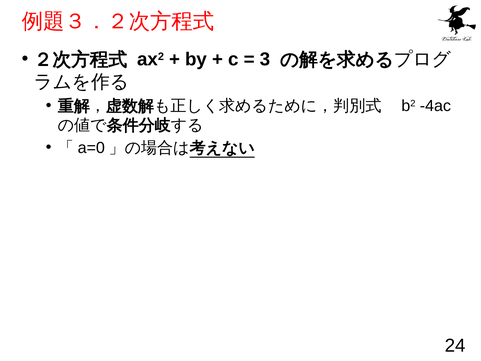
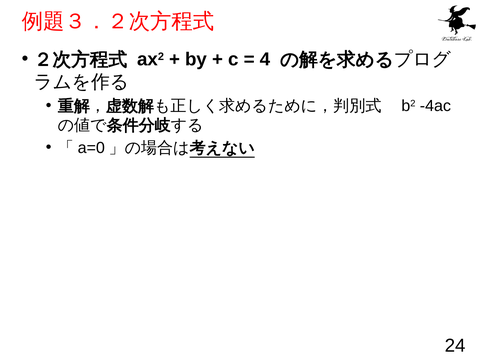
3: 3 -> 4 (265, 59)
